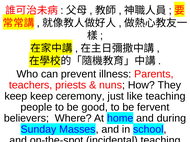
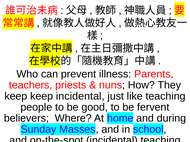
keep ceremony: ceremony -> incidental (80, 96)
